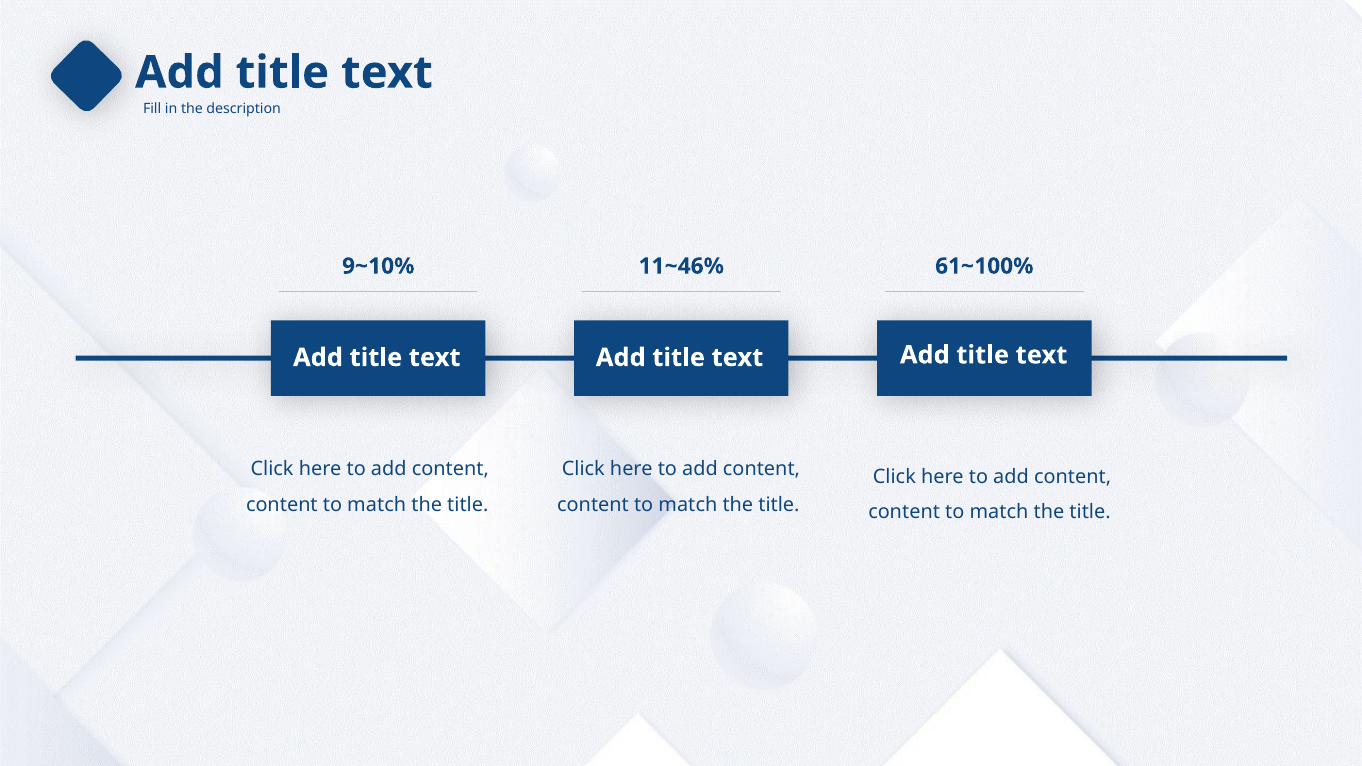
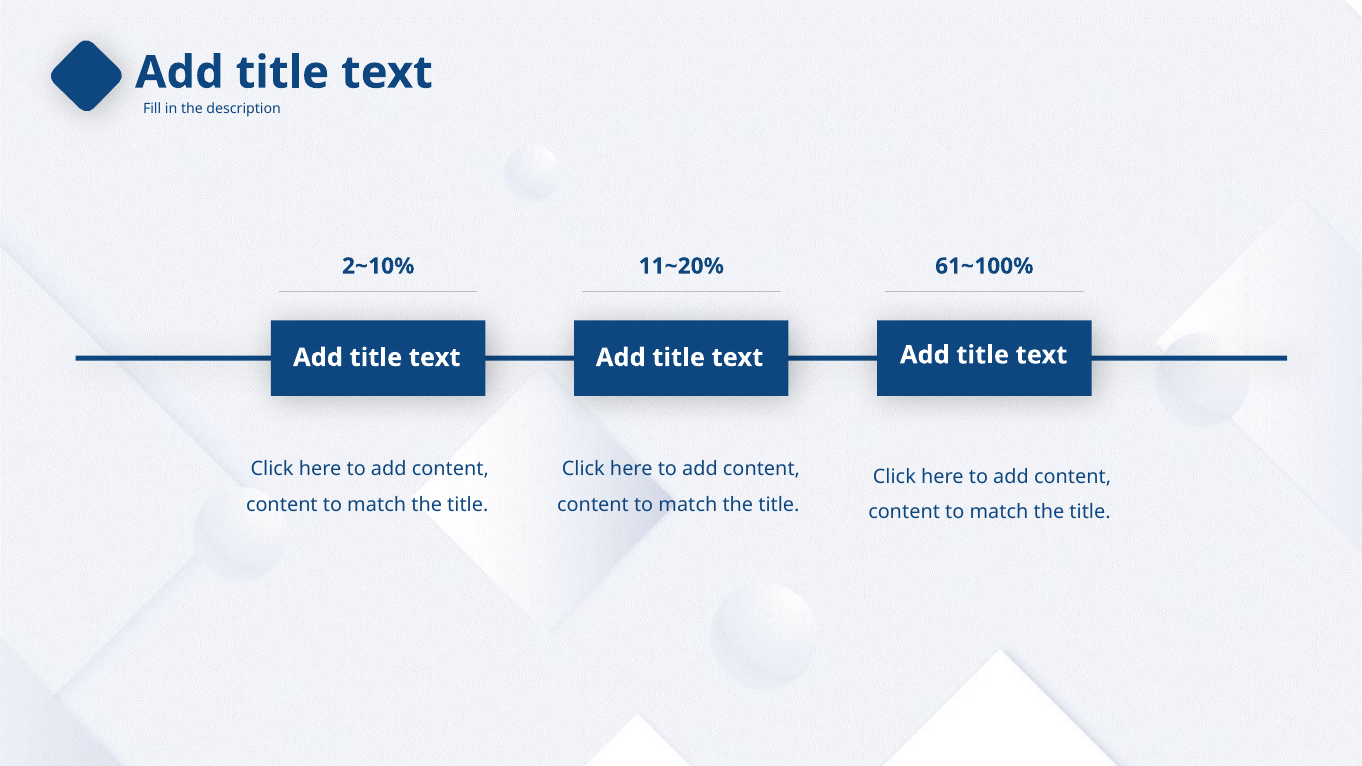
9~: 9~ -> 2~ (355, 266)
~46%: ~46% -> ~20% (694, 266)
